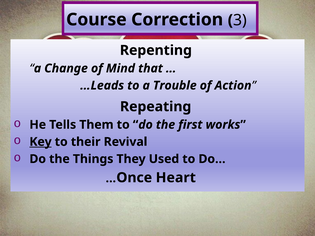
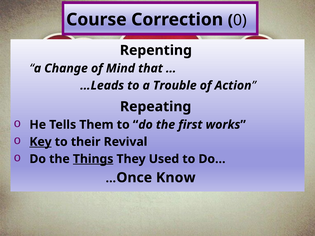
3: 3 -> 0 (240, 20)
Things underline: none -> present (93, 159)
Heart: Heart -> Know (176, 178)
